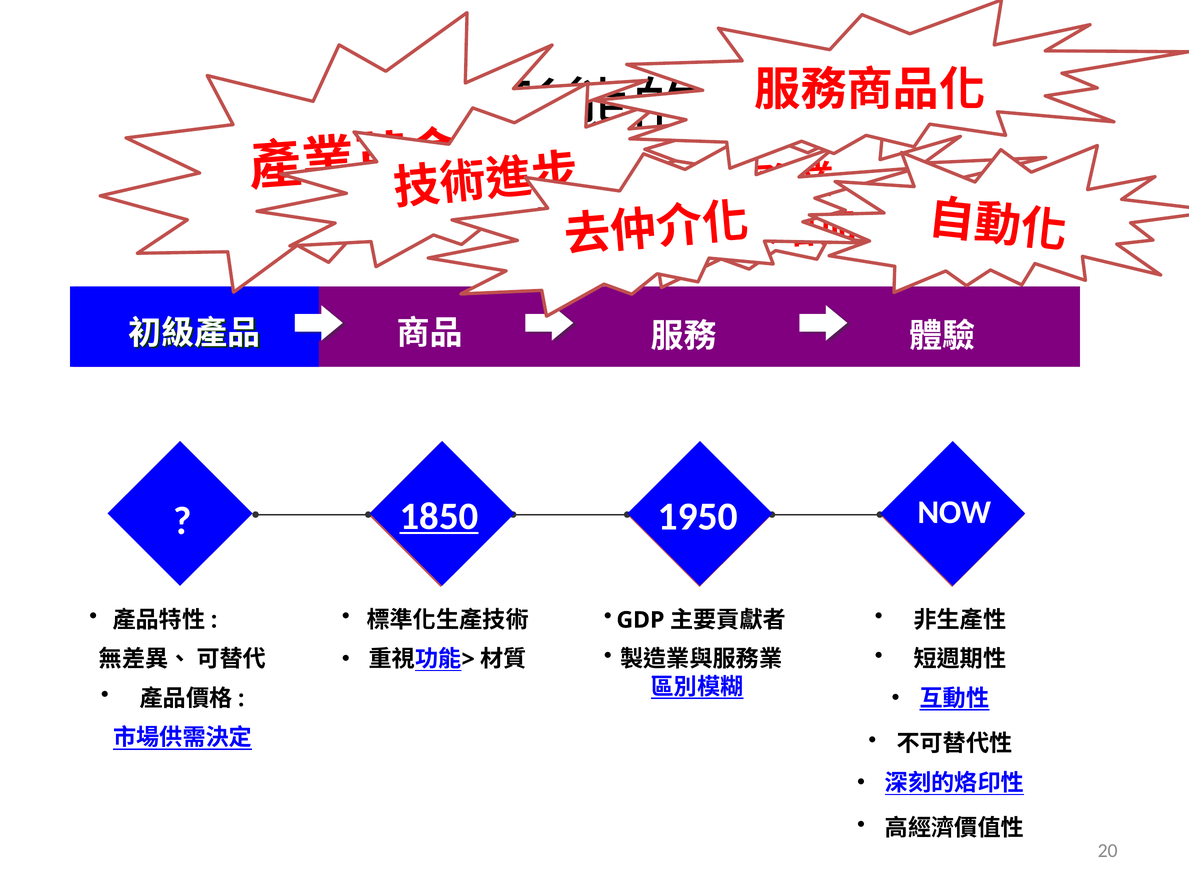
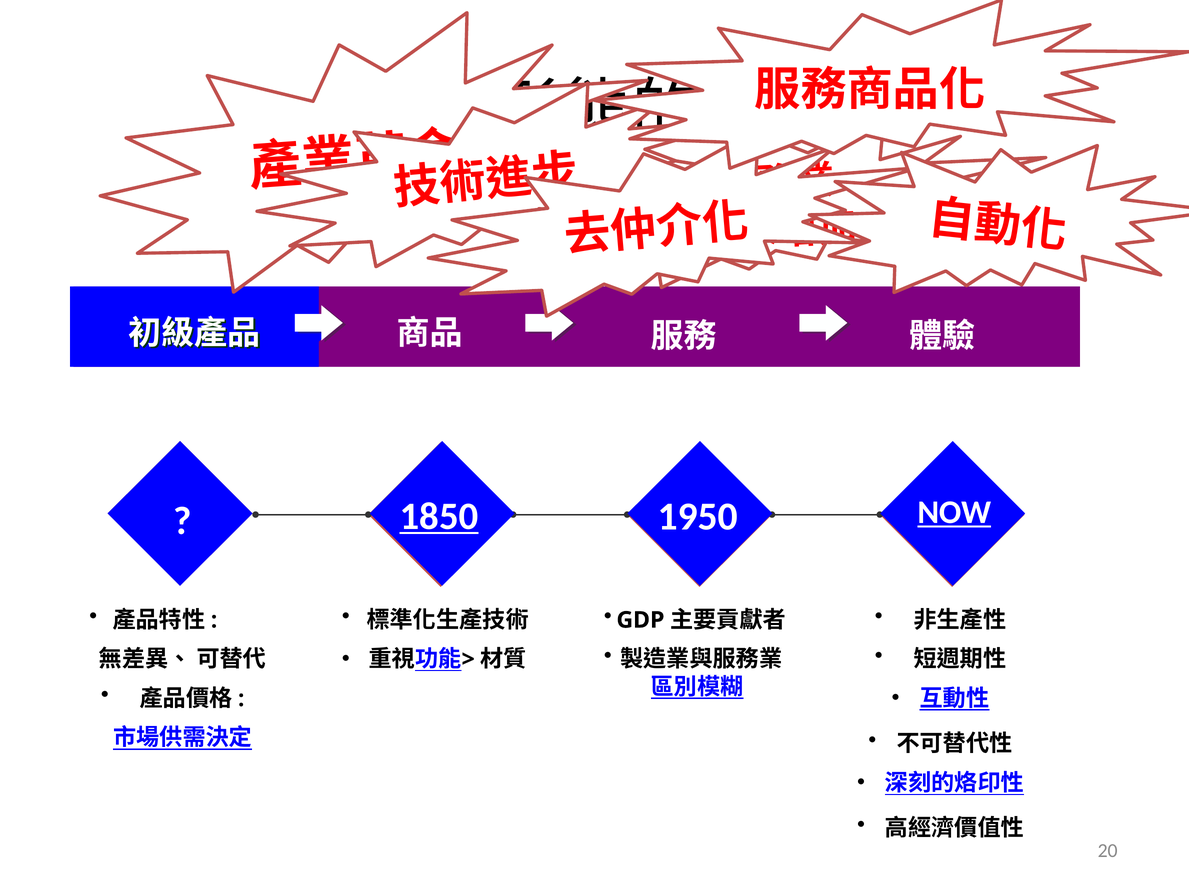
NOW underline: none -> present (954, 513)
